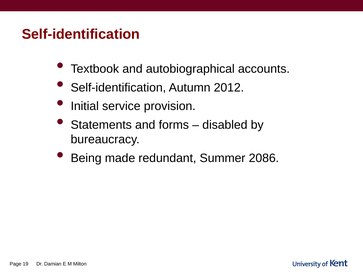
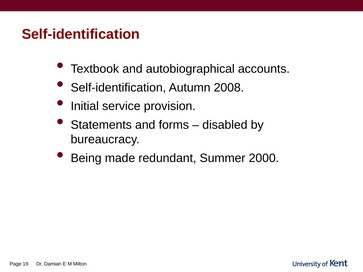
2012: 2012 -> 2008 (229, 88)
2086: 2086 -> 2000 (264, 158)
